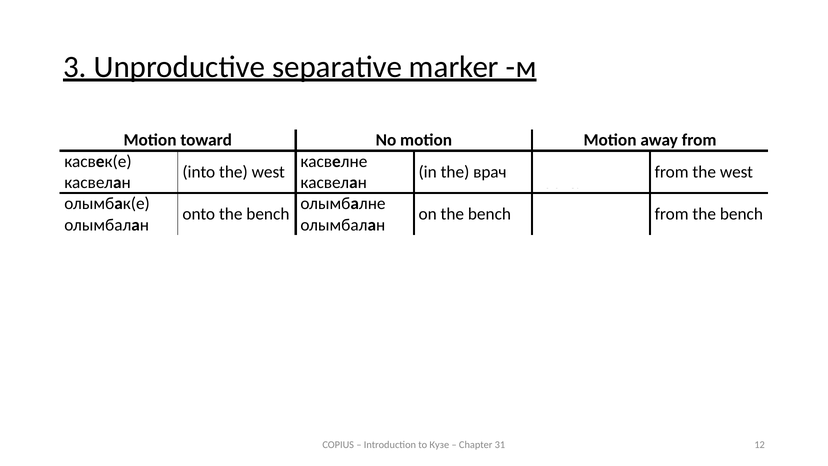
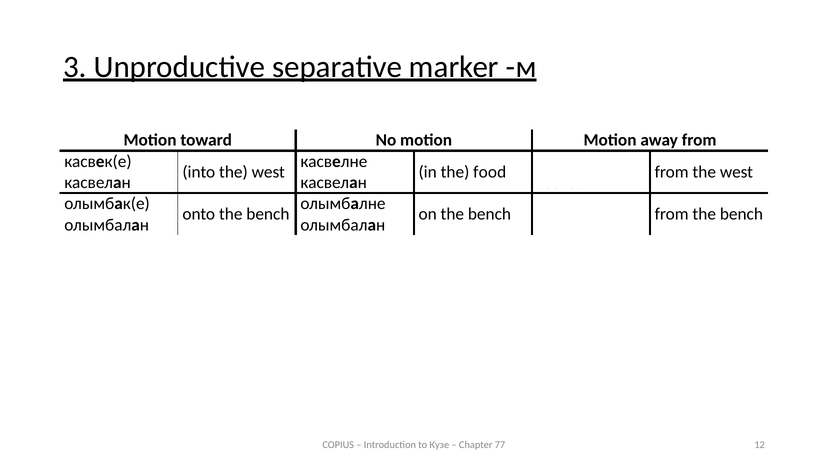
врач: врач -> food (490, 172)
31: 31 -> 77 (500, 445)
